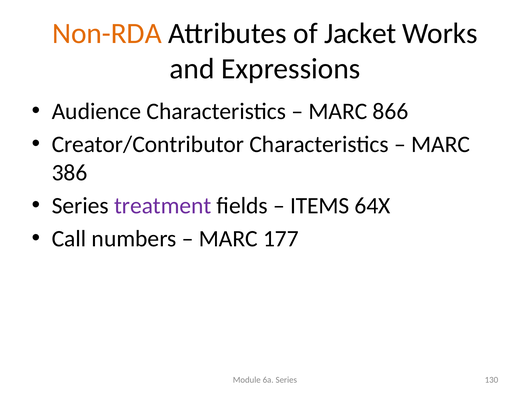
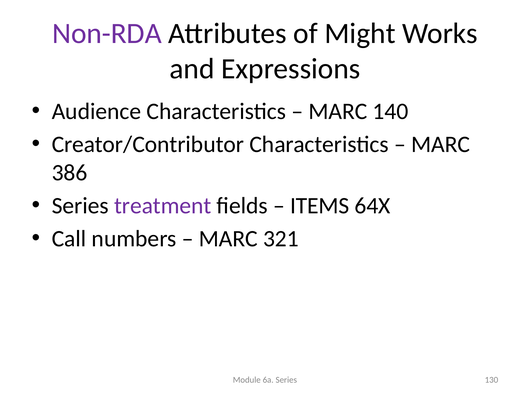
Non-RDA colour: orange -> purple (107, 33)
Jacket: Jacket -> Might (360, 33)
866: 866 -> 140 (391, 111)
177: 177 -> 321 (281, 238)
